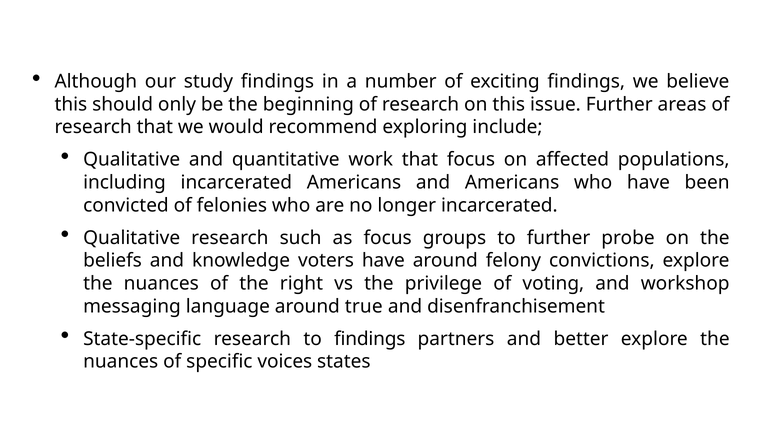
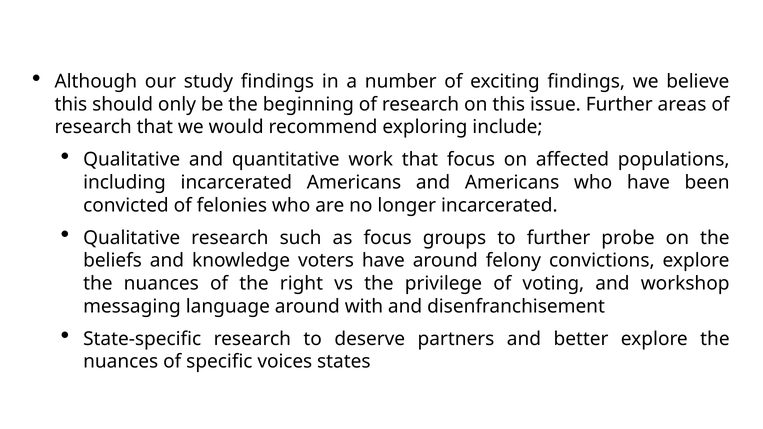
true: true -> with (364, 306)
to findings: findings -> deserve (370, 339)
